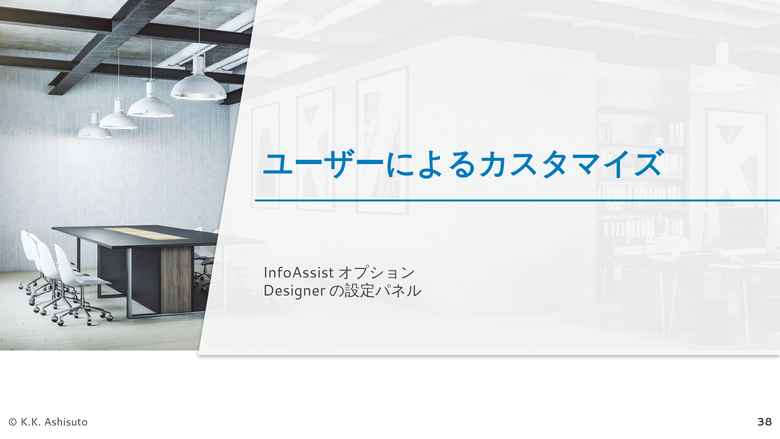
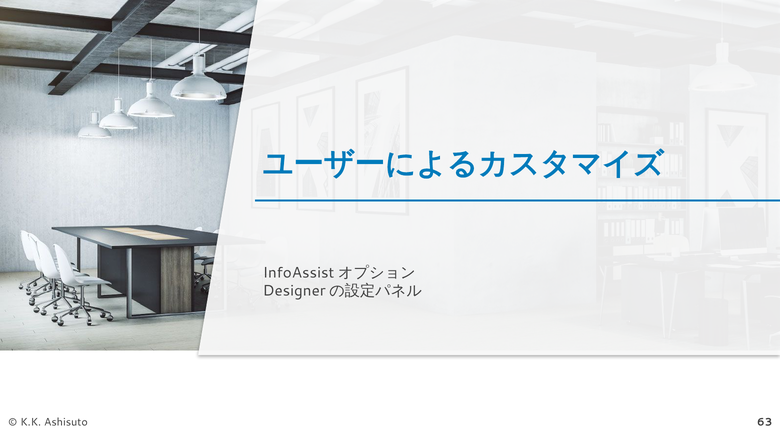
38: 38 -> 63 (765, 422)
